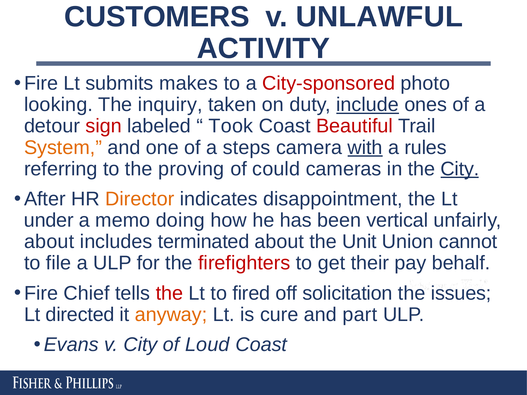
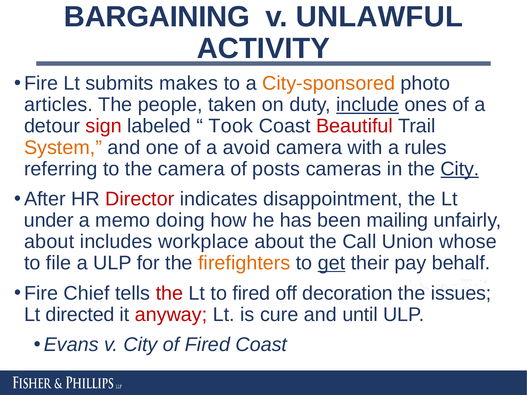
CUSTOMERS: CUSTOMERS -> BARGAINING (157, 17)
City-sponsored colour: red -> orange (329, 83)
looking: looking -> articles (59, 105)
inquiry: inquiry -> people (170, 105)
steps: steps -> avoid (247, 148)
with underline: present -> none (365, 148)
the proving: proving -> camera (191, 169)
could: could -> posts (276, 169)
Director colour: orange -> red (140, 199)
vertical: vertical -> mailing (397, 220)
terminated: terminated -> workplace (203, 242)
Unit: Unit -> Call (359, 242)
cannot: cannot -> whose (468, 242)
firefighters colour: red -> orange (244, 263)
get underline: none -> present (331, 263)
solicitation: solicitation -> decoration (348, 293)
anyway colour: orange -> red (171, 315)
part: part -> until (360, 315)
of Loud: Loud -> Fired (207, 345)
